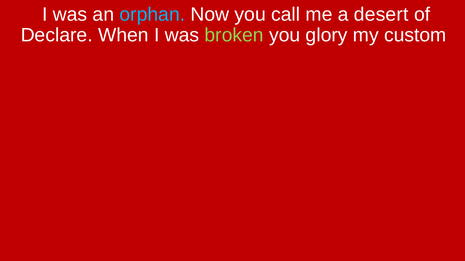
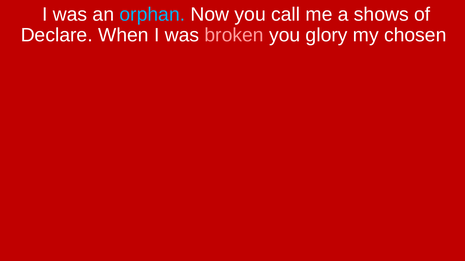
desert: desert -> shows (381, 14)
broken colour: light green -> pink (234, 35)
custom: custom -> chosen (415, 35)
